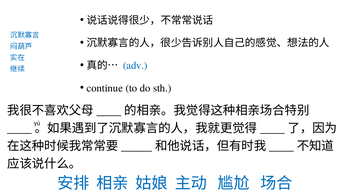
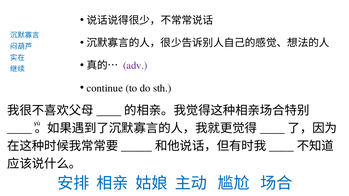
adv colour: blue -> purple (135, 66)
